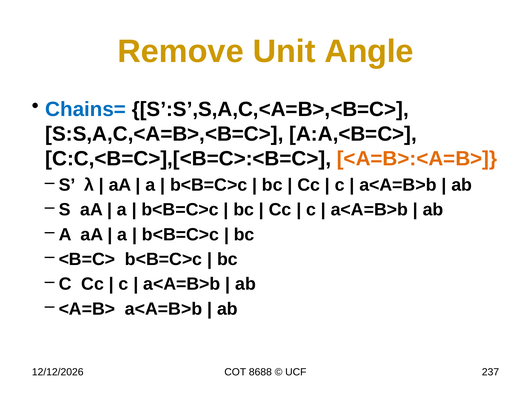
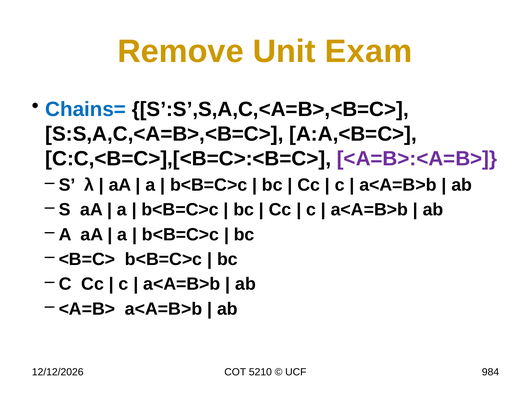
Angle: Angle -> Exam (369, 51)
<A=B>:<A=B> colour: orange -> purple (417, 159)
8688: 8688 -> 5210 (260, 372)
237: 237 -> 984 (490, 372)
